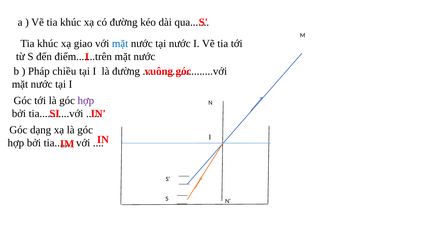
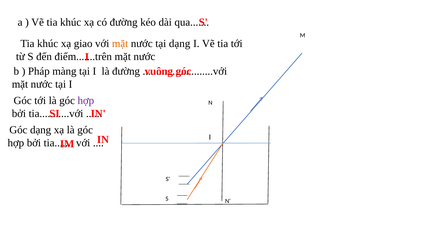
mặt colour: blue -> orange (120, 44)
tại nước: nước -> dạng (180, 44)
chiều: chiều -> màng (64, 71)
